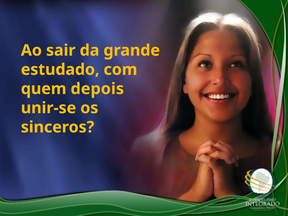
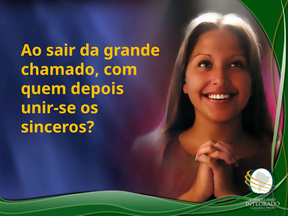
estudado: estudado -> chamado (60, 70)
